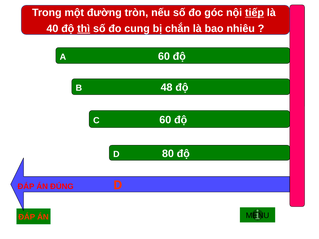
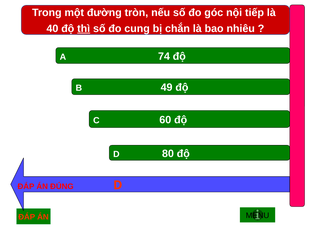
tiếp underline: present -> none (254, 13)
A 60: 60 -> 74 (164, 56)
48: 48 -> 49 (167, 88)
